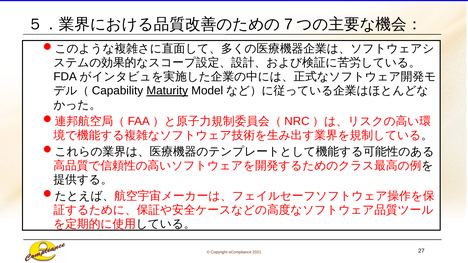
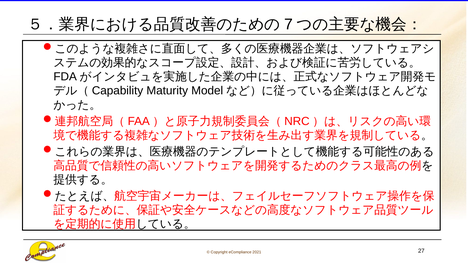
Maturity underline: present -> none (167, 91)
